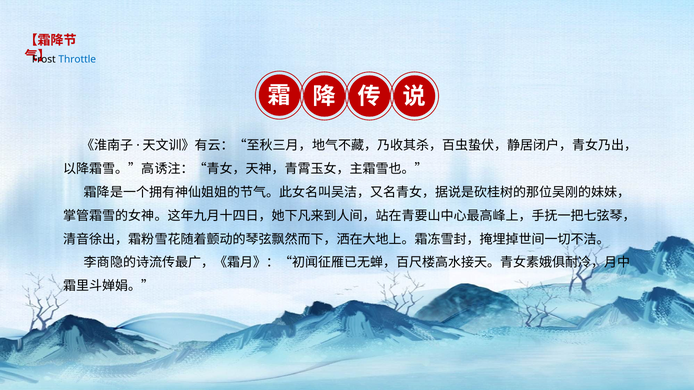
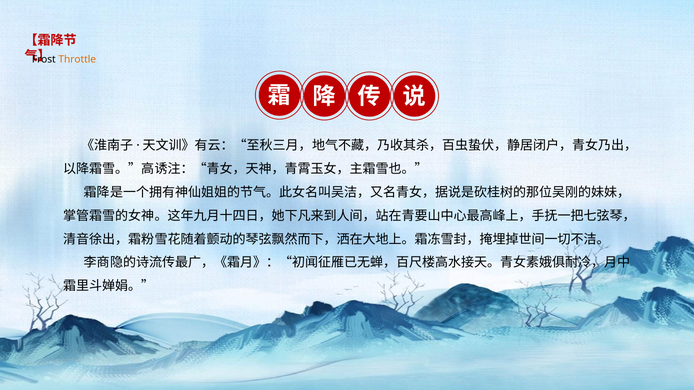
Throttle colour: blue -> orange (77, 60)
